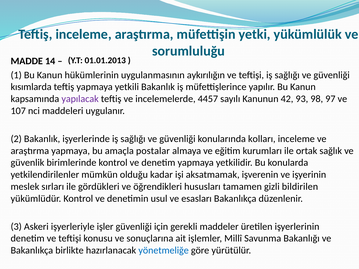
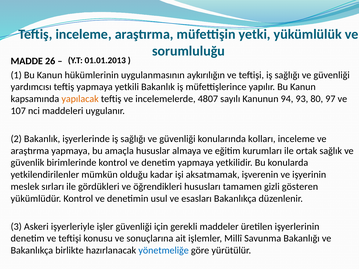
14: 14 -> 26 (50, 61)
kısımlarda: kısımlarda -> yardımcısı (31, 87)
yapılacak colour: purple -> orange (80, 99)
4457: 4457 -> 4807 (208, 99)
42: 42 -> 94 (287, 99)
98: 98 -> 80 (317, 99)
postalar: postalar -> hususlar (153, 151)
bildirilen: bildirilen -> gösteren (300, 187)
